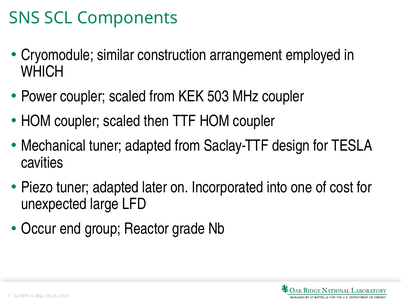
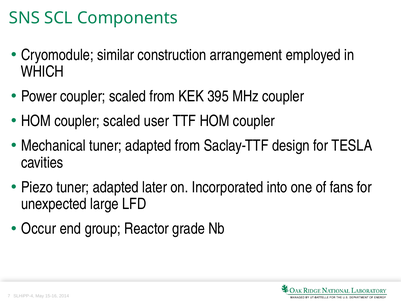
503: 503 -> 395 (218, 96)
then: then -> user (156, 121)
cost: cost -> fans (342, 187)
